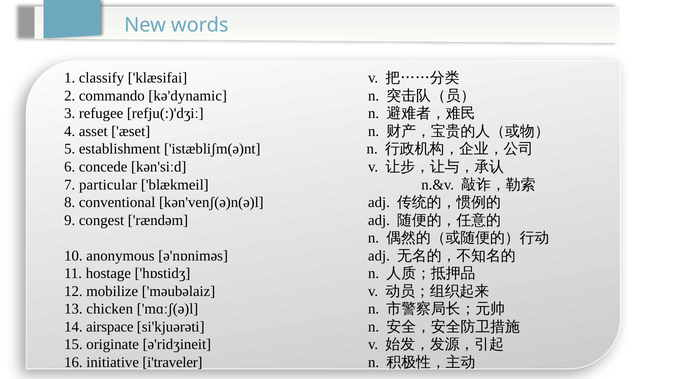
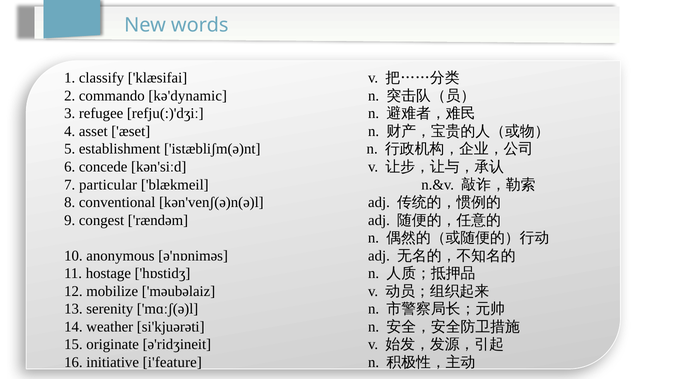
chicken: chicken -> serenity (110, 309)
airspace: airspace -> weather (110, 327)
i'traveler: i'traveler -> i'feature (172, 362)
